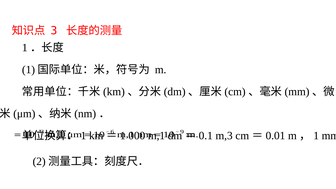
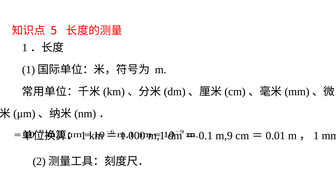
3: 3 -> 5 (54, 31)
m,3: m,3 -> m,9 (224, 136)
